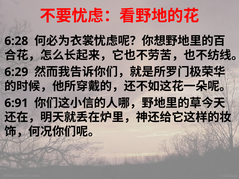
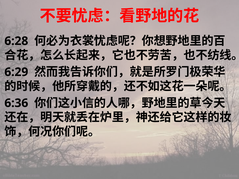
6:91: 6:91 -> 6:36 (16, 103)
